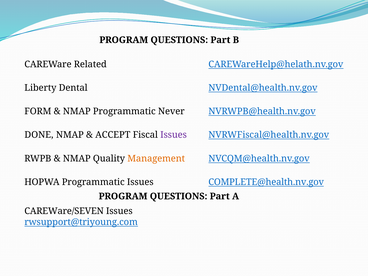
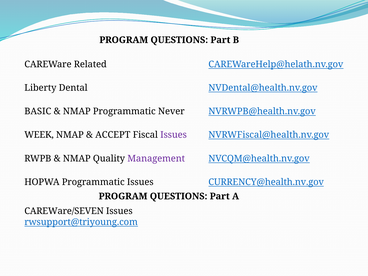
FORM: FORM -> BASIC (38, 111)
DONE: DONE -> WEEK (39, 135)
Management colour: orange -> purple (156, 158)
COMPLETE@health.nv.gov: COMPLETE@health.nv.gov -> CURRENCY@health.nv.gov (266, 182)
